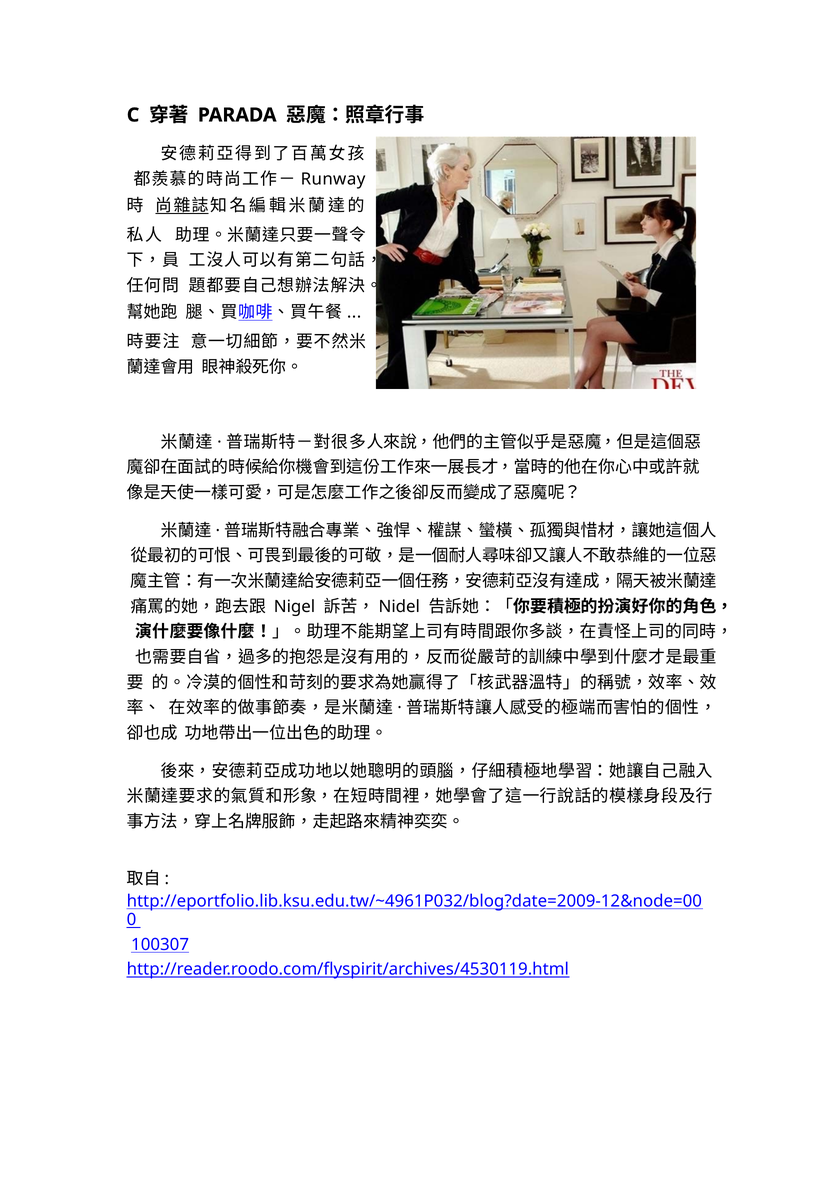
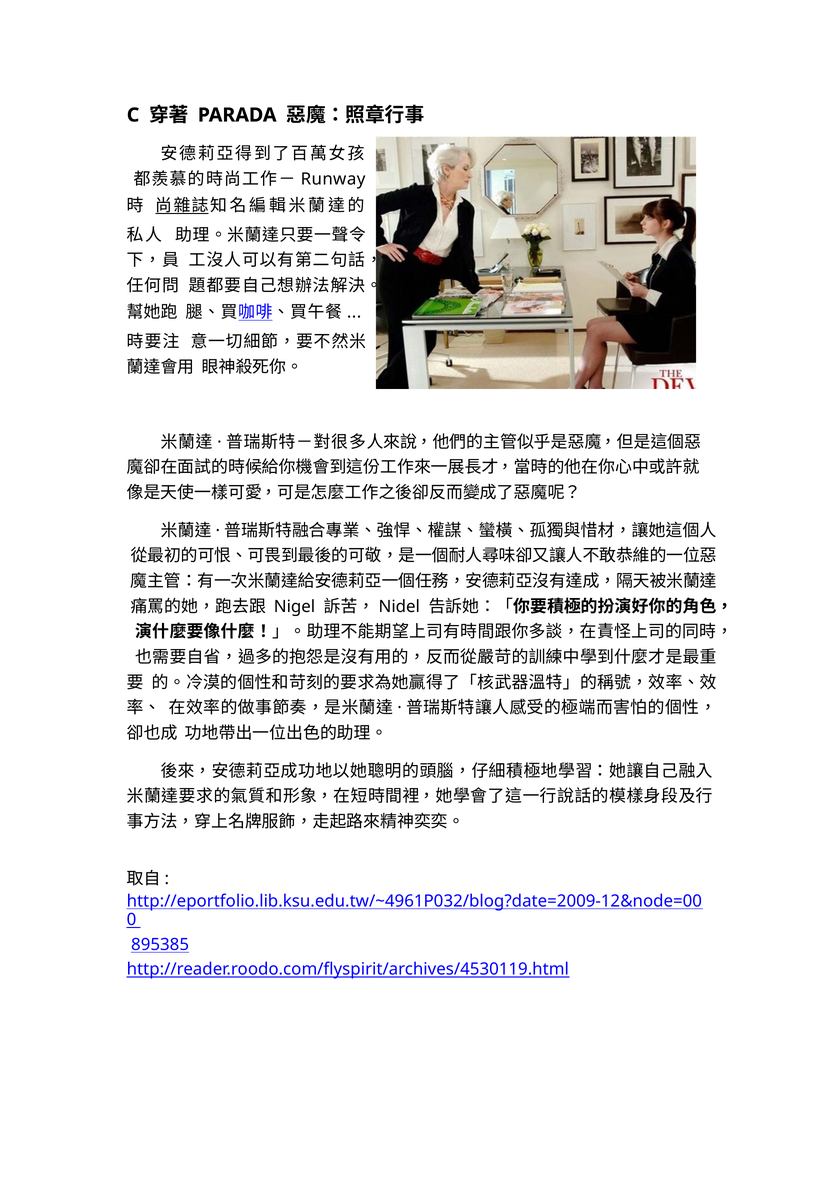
100307: 100307 -> 895385 (160, 945)
